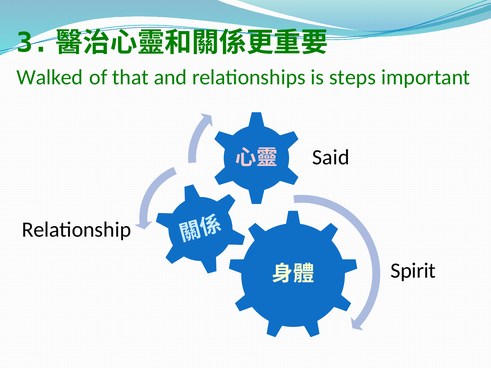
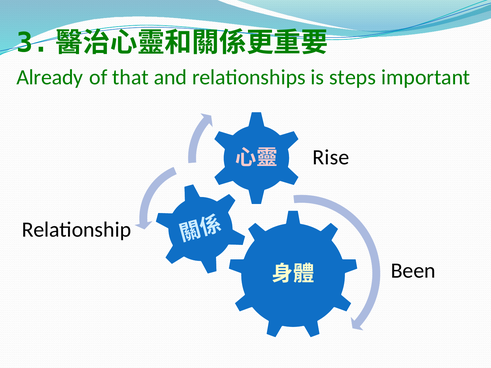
Walked: Walked -> Already (50, 77)
Said: Said -> Rise (331, 157)
Spirit: Spirit -> Been (413, 271)
